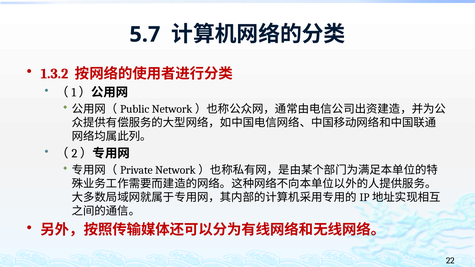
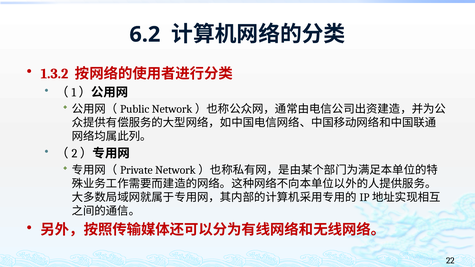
5.7: 5.7 -> 6.2 (145, 34)
